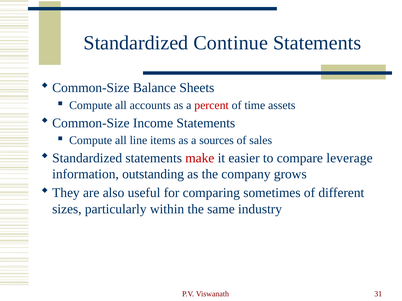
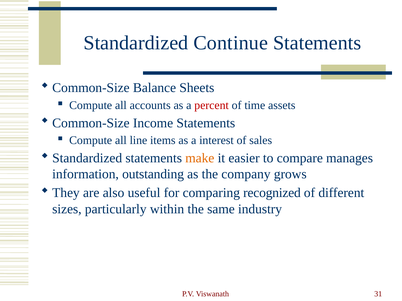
sources: sources -> interest (216, 141)
make colour: red -> orange (200, 158)
leverage: leverage -> manages (350, 158)
sometimes: sometimes -> recognized (272, 193)
